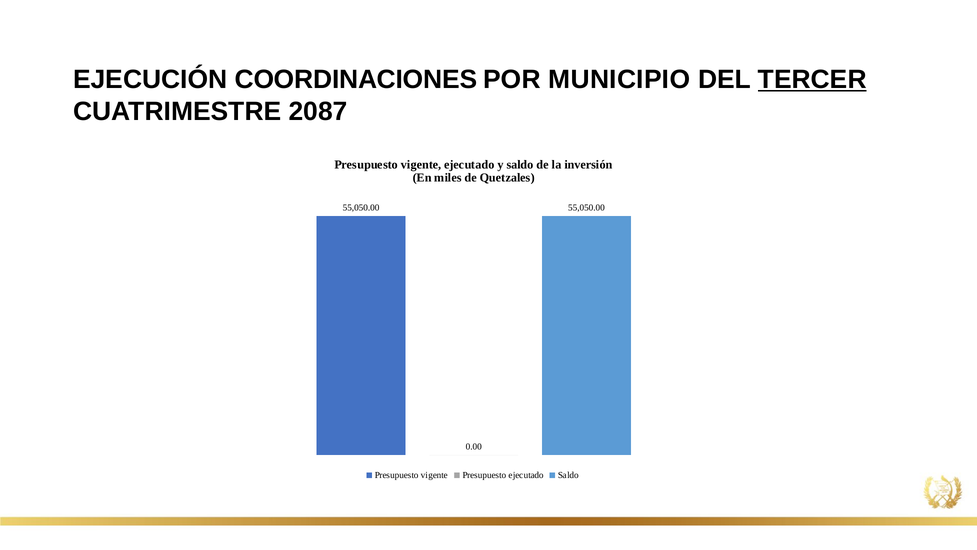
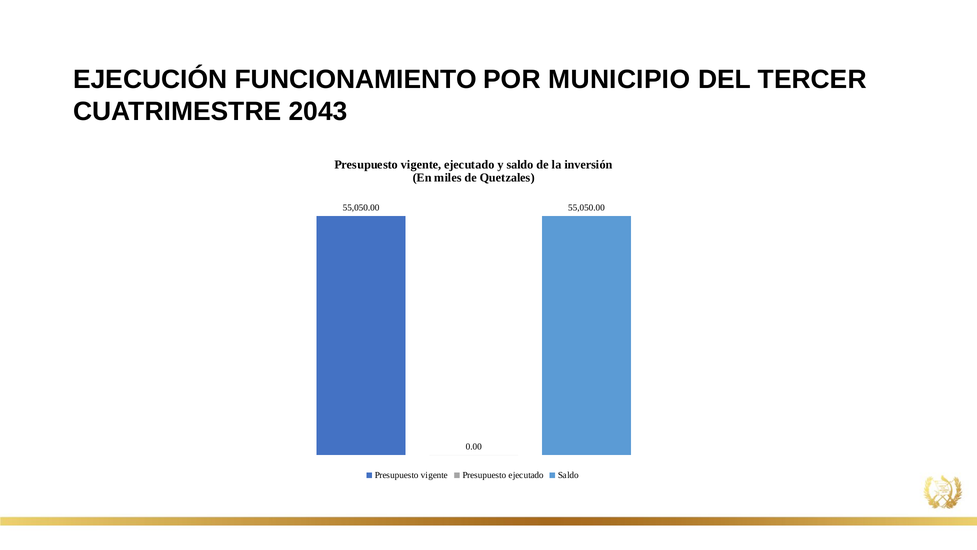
COORDINACIONES: COORDINACIONES -> FUNCIONAMIENTO (356, 79)
TERCER underline: present -> none (812, 79)
2087: 2087 -> 2043 (318, 111)
